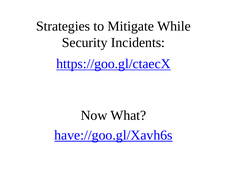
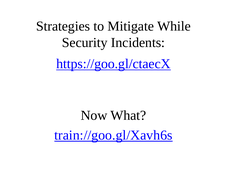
have://goo.gl/Xavh6s: have://goo.gl/Xavh6s -> train://goo.gl/Xavh6s (113, 135)
